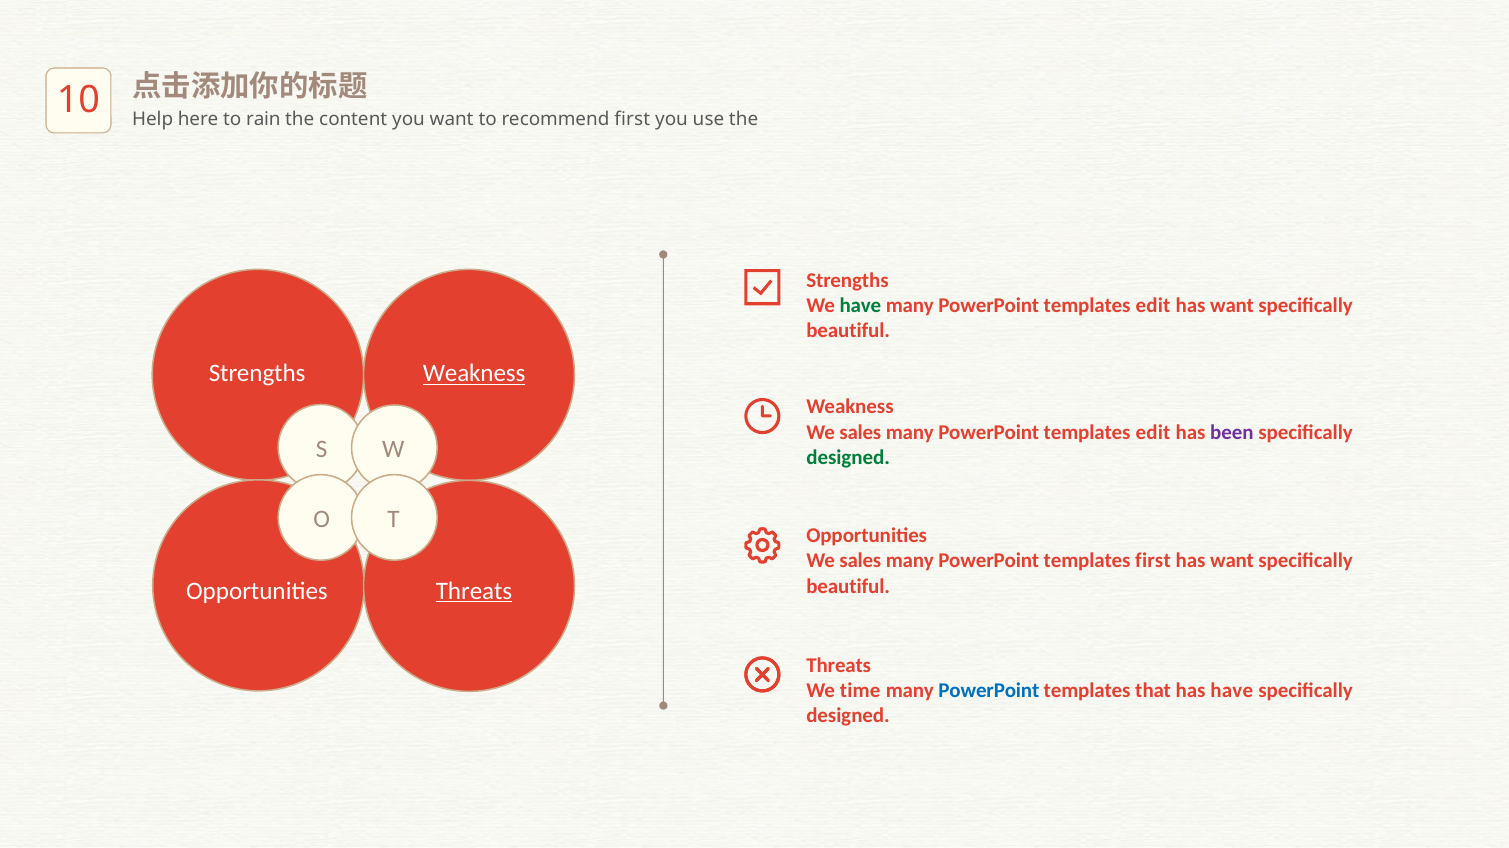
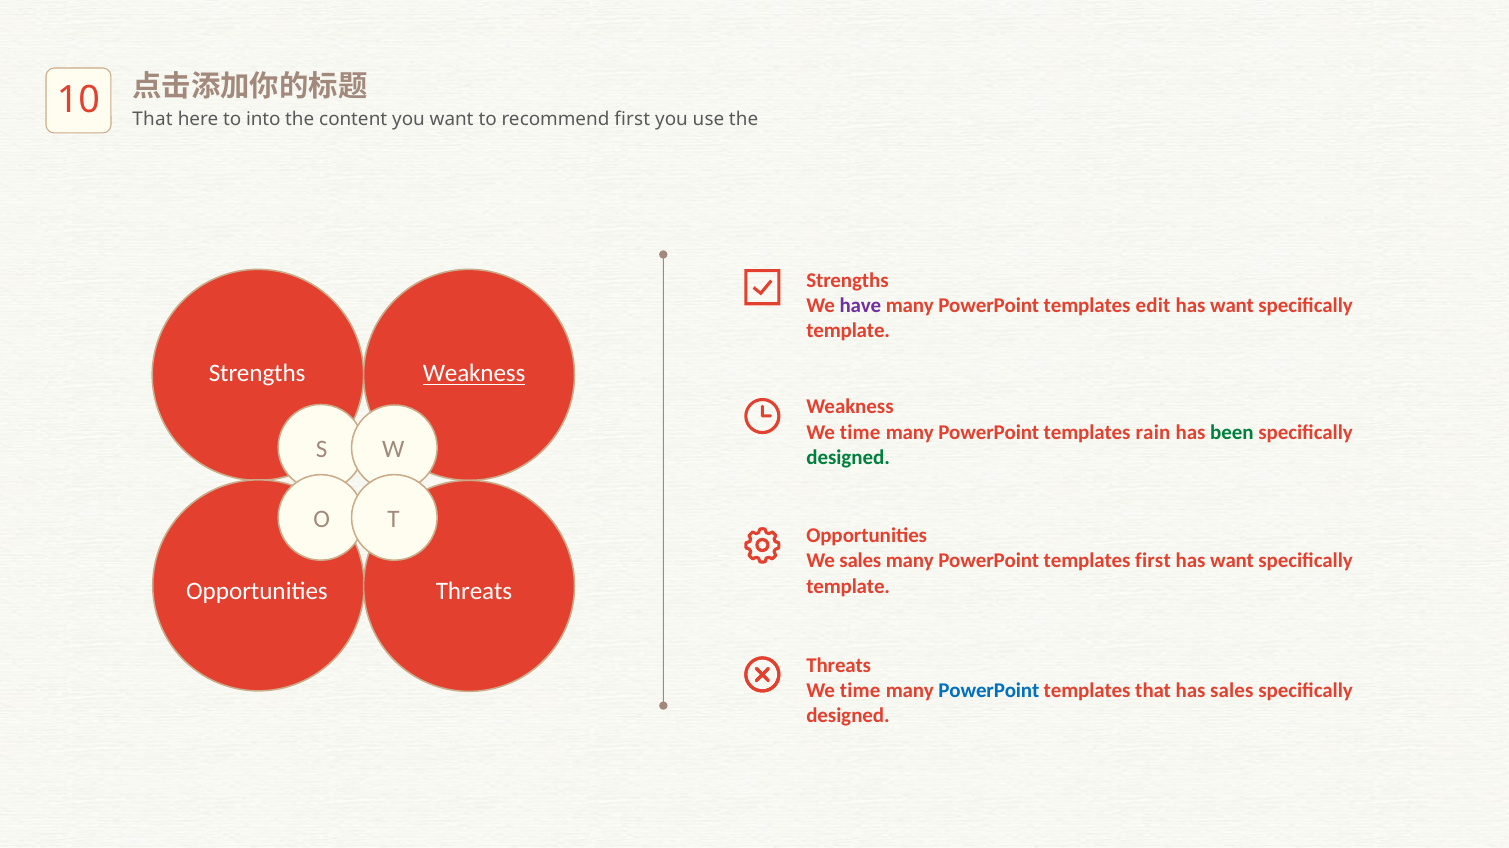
Help: Help -> That (153, 119)
rain: rain -> into (263, 119)
have colour: green -> purple (860, 306)
beautiful: beautiful -> template (848, 331)
sales: sales -> time (860, 432)
edit: edit -> rain (1153, 432)
been colour: purple -> green (1232, 432)
beautiful: beautiful -> template (848, 587)
Threats underline: present -> none (474, 591)
has have: have -> sales (1232, 691)
